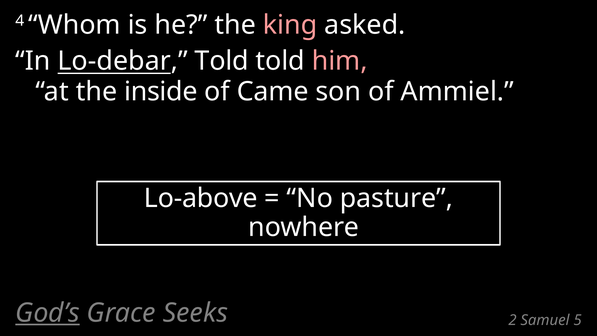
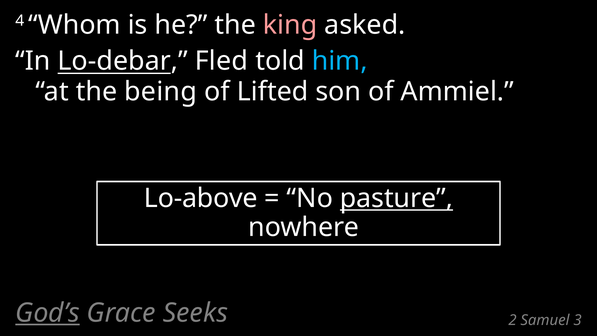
Lo-debar Told: Told -> Fled (221, 61)
him colour: pink -> light blue (340, 61)
inside: inside -> being (161, 92)
Came: Came -> Lifted (273, 92)
pasture underline: none -> present (396, 198)
5: 5 -> 3 (578, 320)
